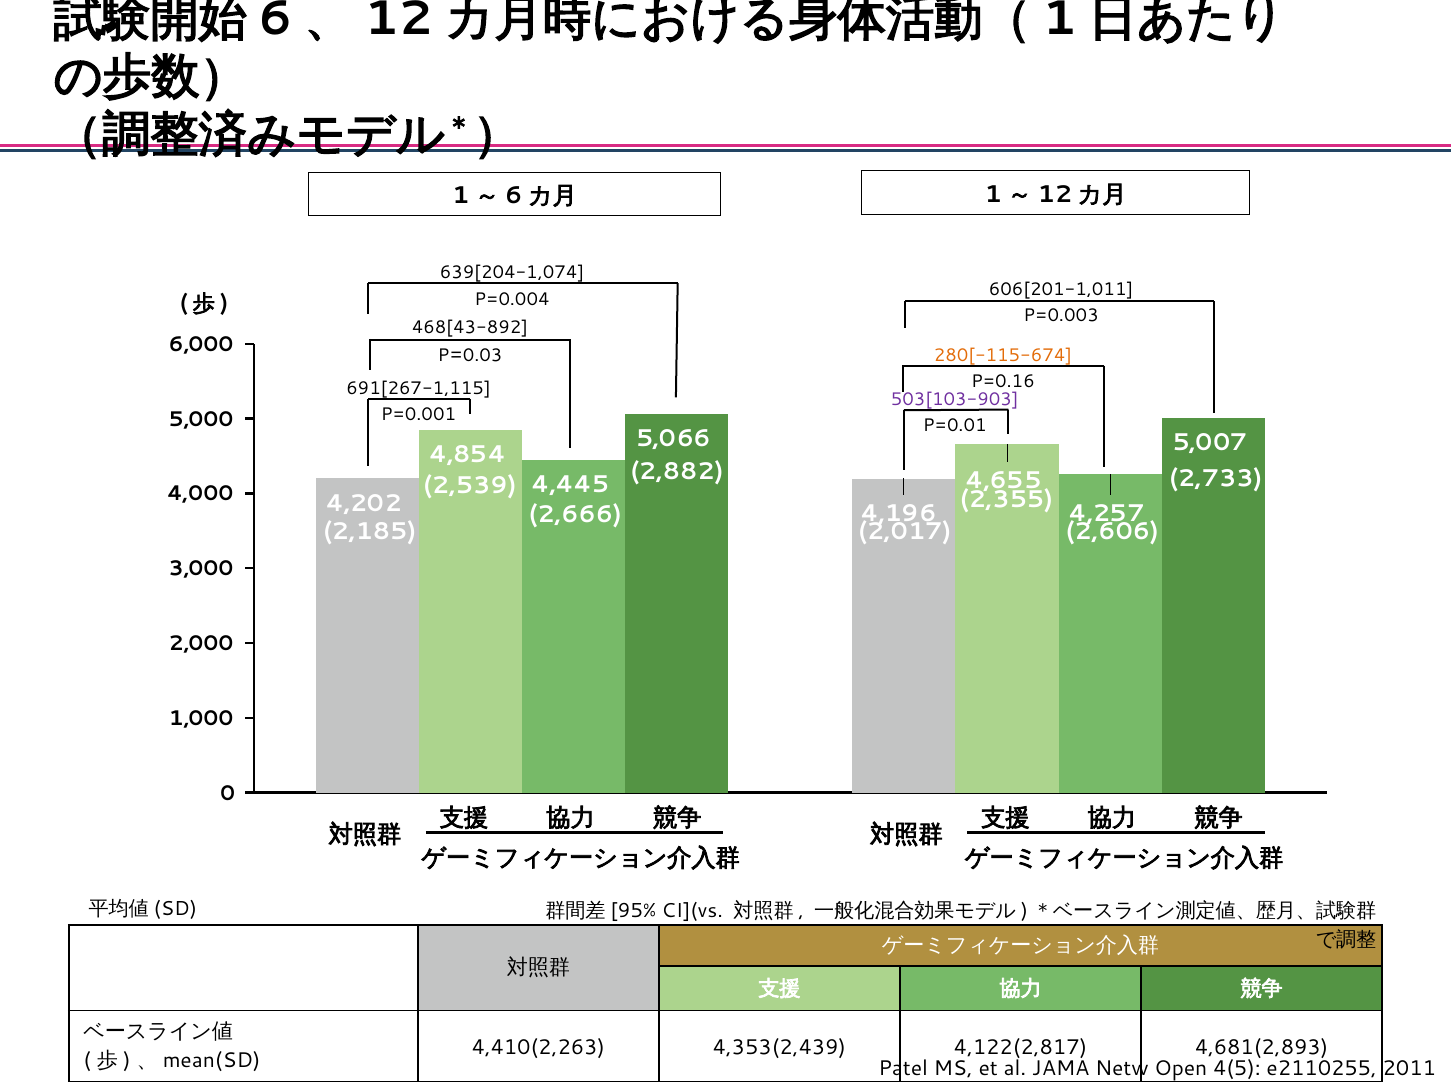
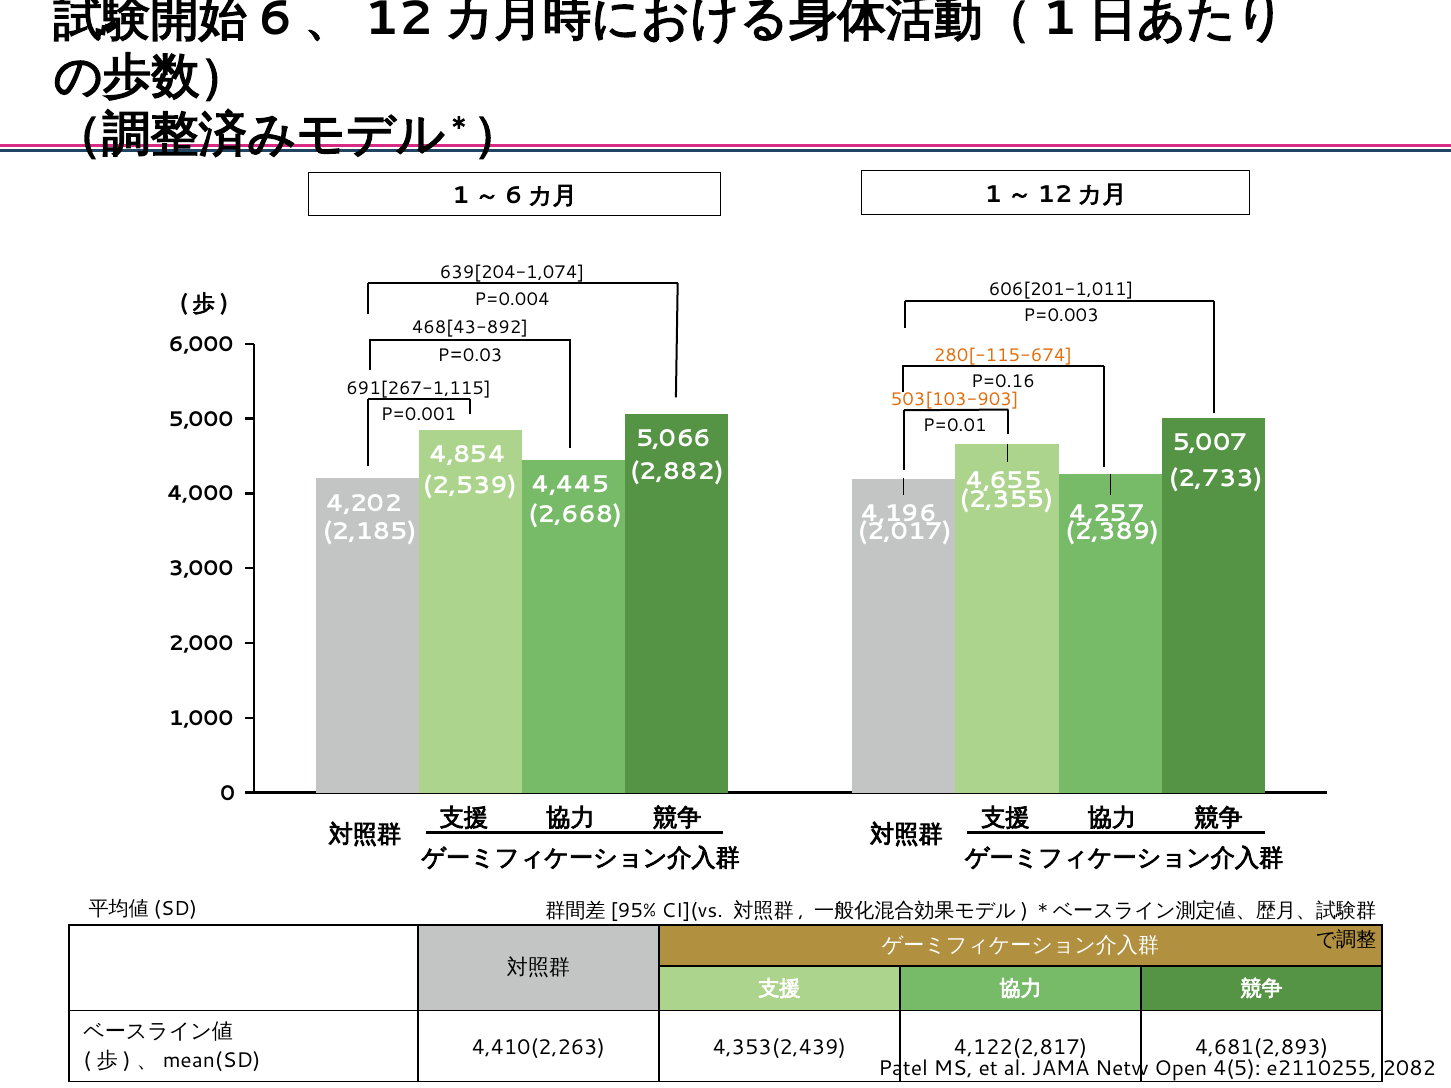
503[103-903 colour: purple -> orange (955, 400)
2,666: 2,666 -> 2,668 (575, 515)
2,606: 2,606 -> 2,389 (1112, 532)
2011: 2011 -> 2082 (1409, 1069)
